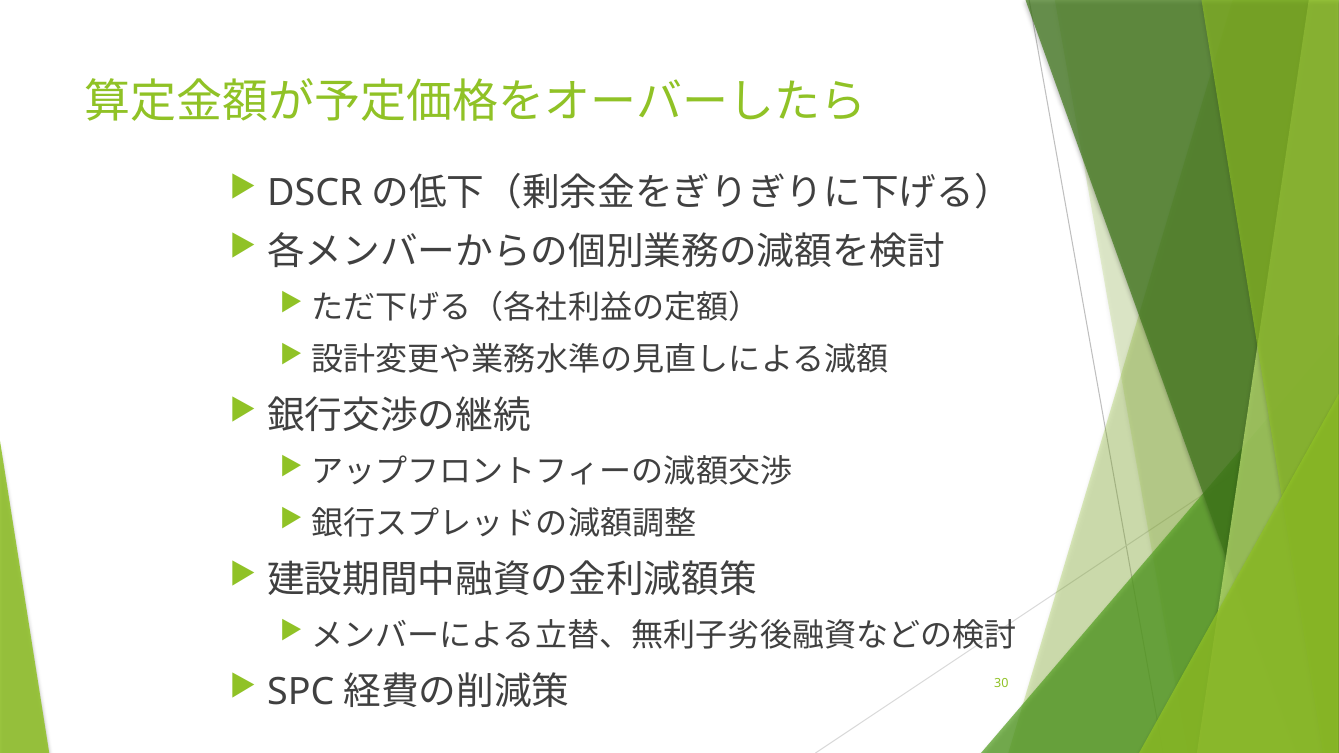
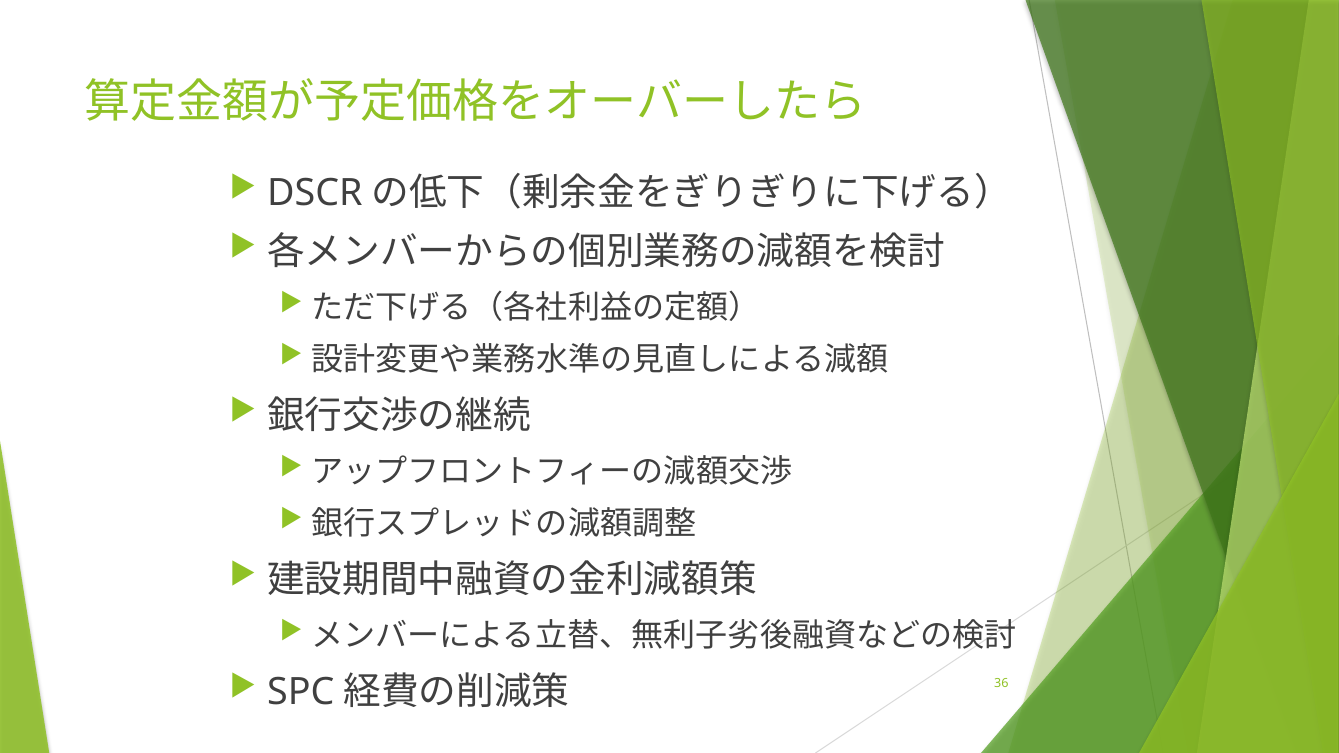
30: 30 -> 36 (1001, 683)
